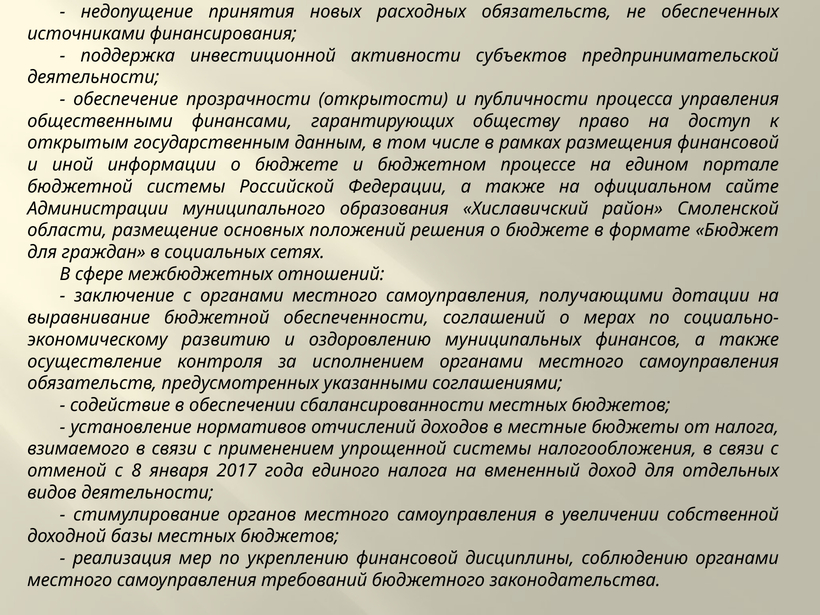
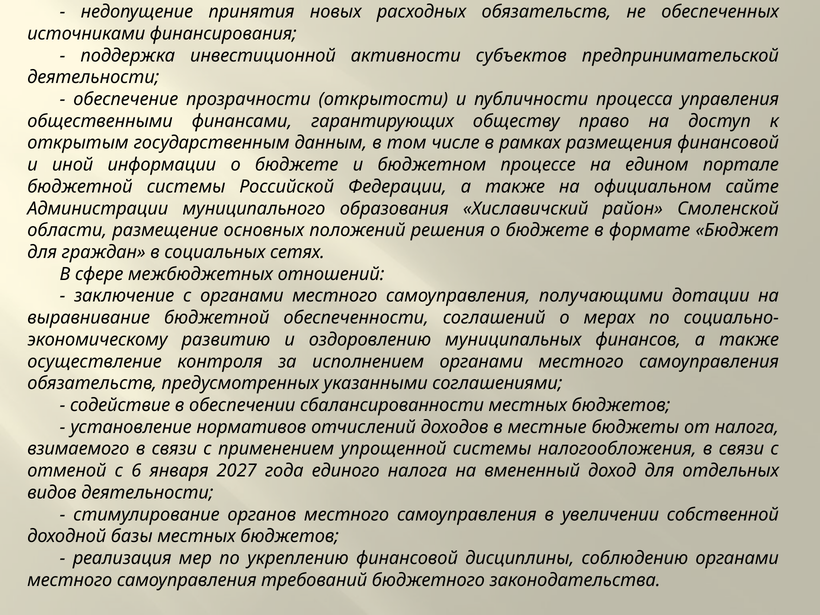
8: 8 -> 6 (136, 471)
2017: 2017 -> 2027 (237, 471)
